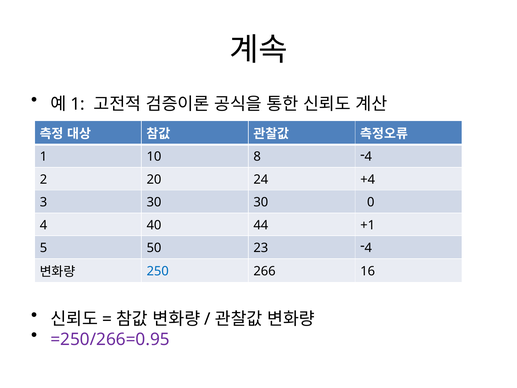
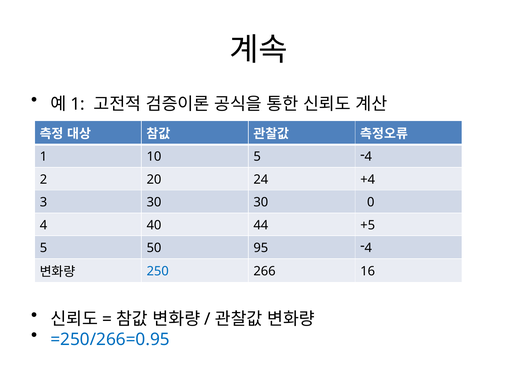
10 8: 8 -> 5 (257, 157)
+1: +1 -> +5 (368, 225)
23: 23 -> 95 (261, 248)
=250/266=0.95 colour: purple -> blue (110, 339)
